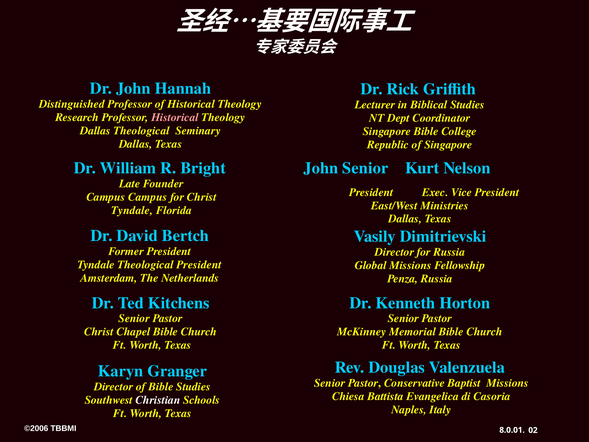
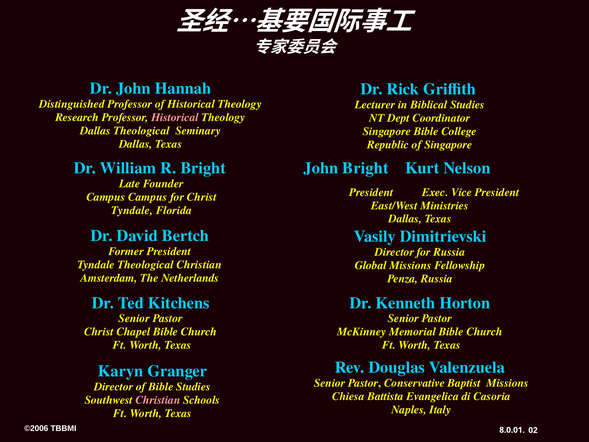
John Senior: Senior -> Bright (365, 168)
Theological President: President -> Christian (199, 264)
Christian colour: white -> pink (158, 400)
